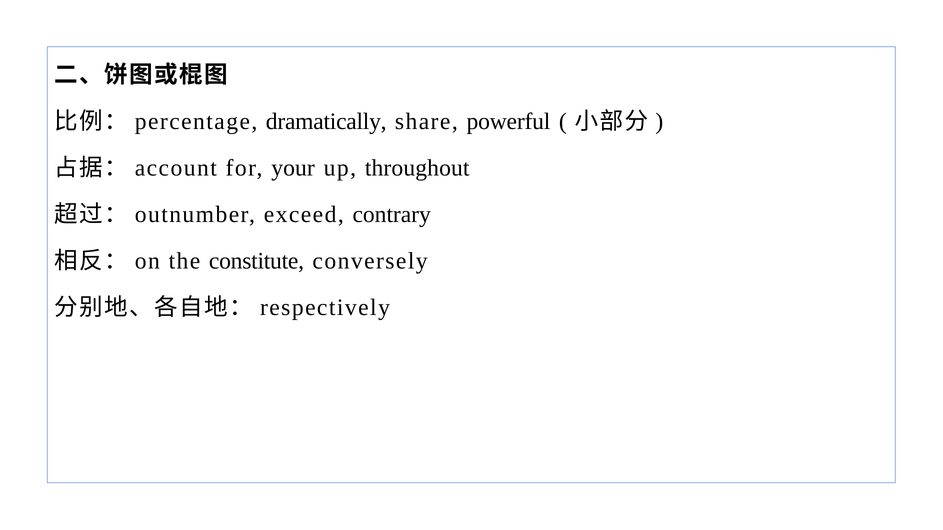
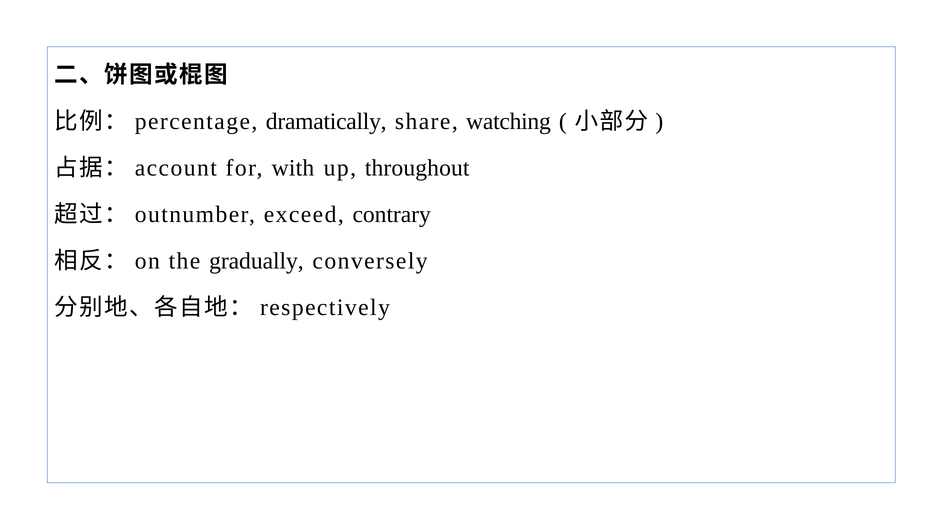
powerful: powerful -> watching (508, 121)
your: your -> with (293, 168)
constitute: constitute -> gradually (256, 261)
